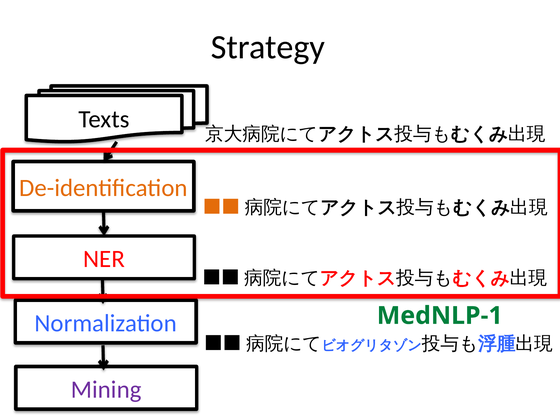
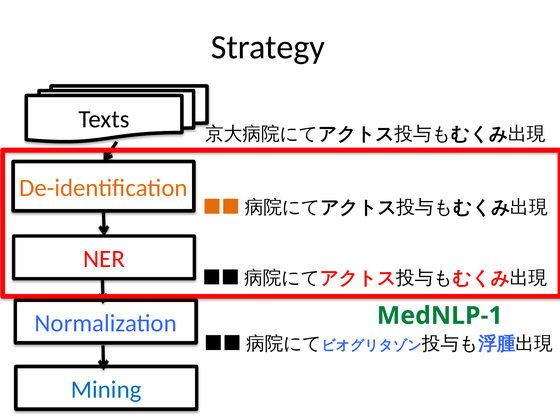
Mining colour: purple -> blue (106, 390)
